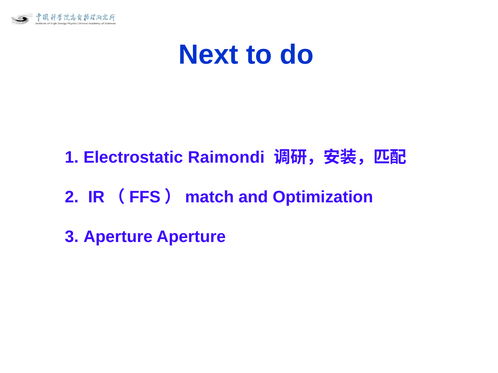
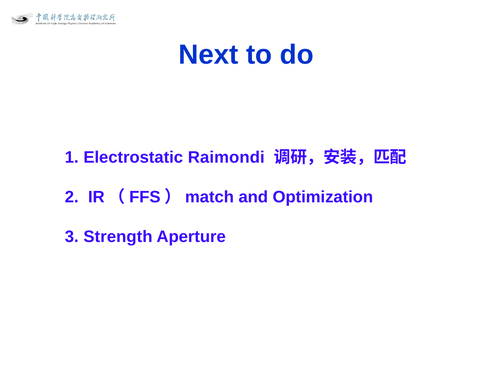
Aperture: Aperture -> Strength (118, 237)
